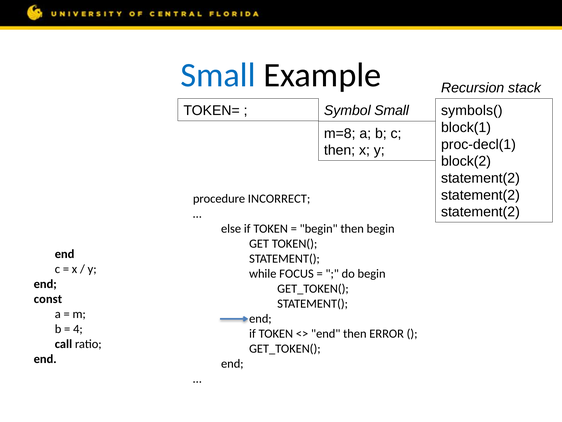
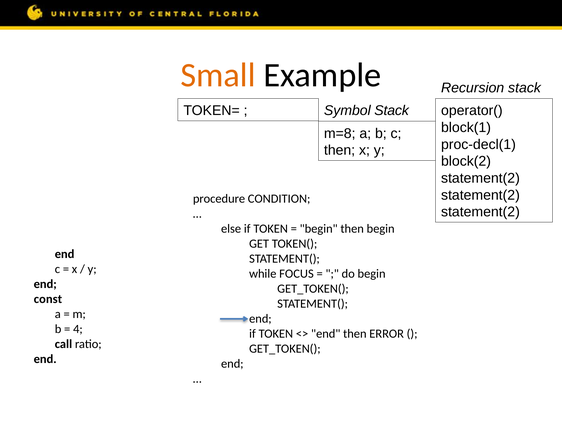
Small colour: blue -> orange (218, 75)
Symbol Small: Small -> Stack (392, 111)
symbols(: symbols( -> operator( (472, 111)
INCORRECT: INCORRECT -> CONDITION (279, 198)
